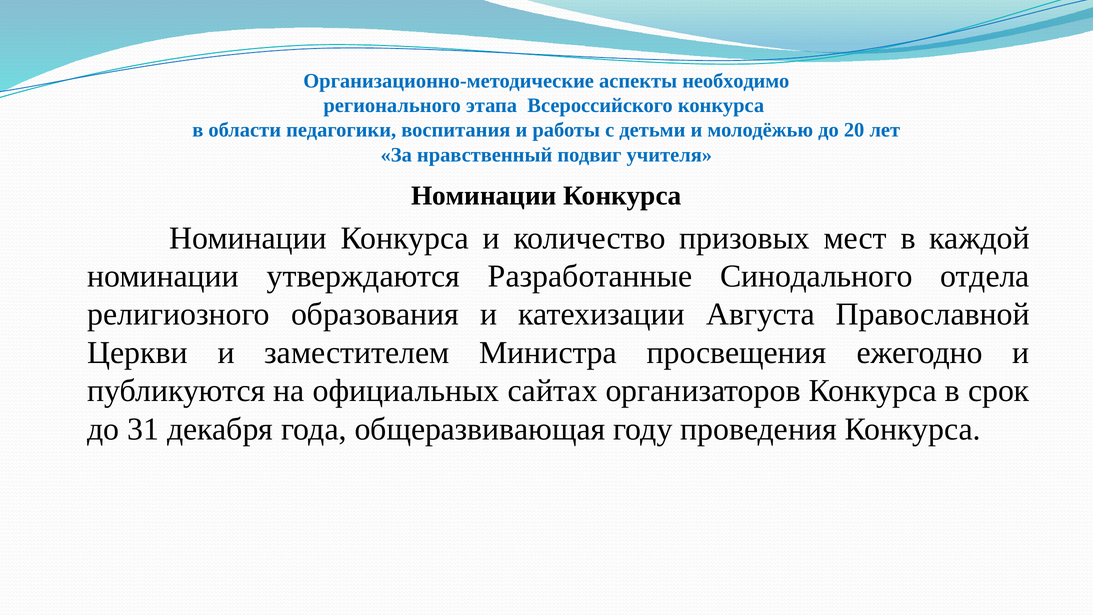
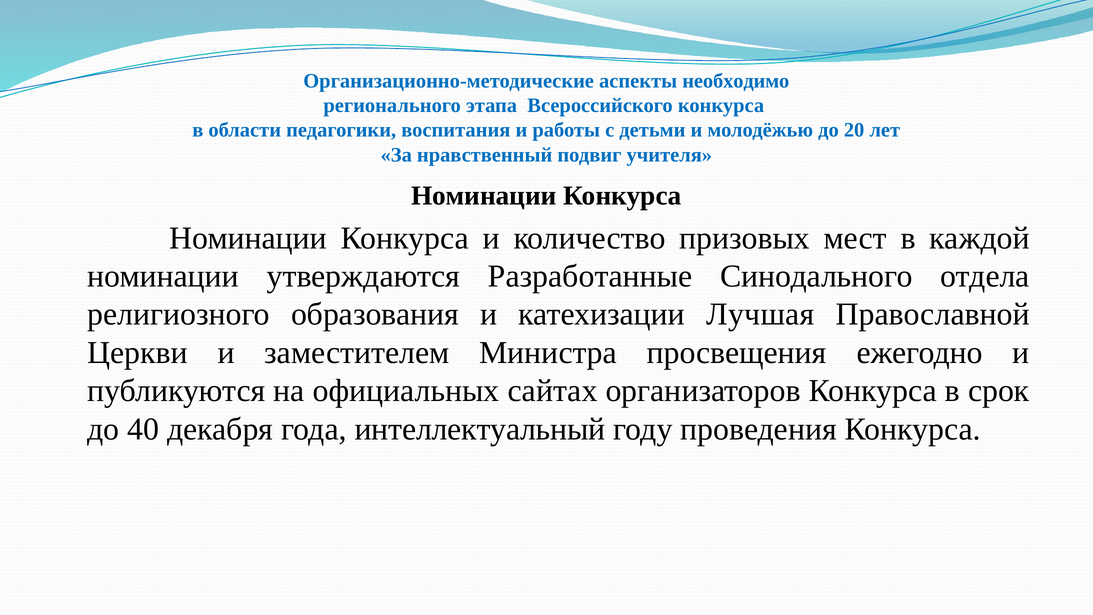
Августа: Августа -> Лучшая (760, 314)
31: 31 -> 40 (143, 429)
общеразвивающая: общеразвивающая -> интеллектуальный (480, 429)
